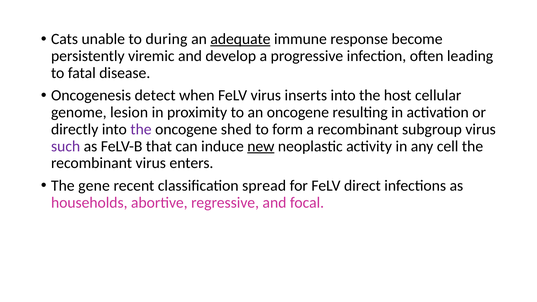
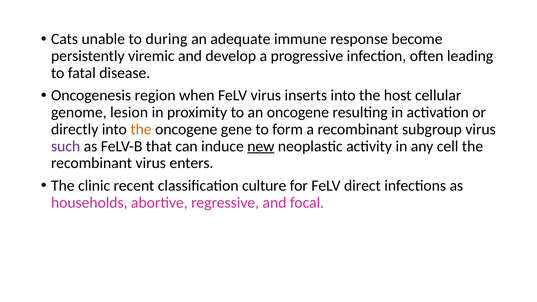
adequate underline: present -> none (240, 39)
detect: detect -> region (155, 96)
the colour: purple -> orange (141, 129)
shed: shed -> gene (236, 129)
gene: gene -> clinic (94, 186)
spread: spread -> culture (264, 186)
